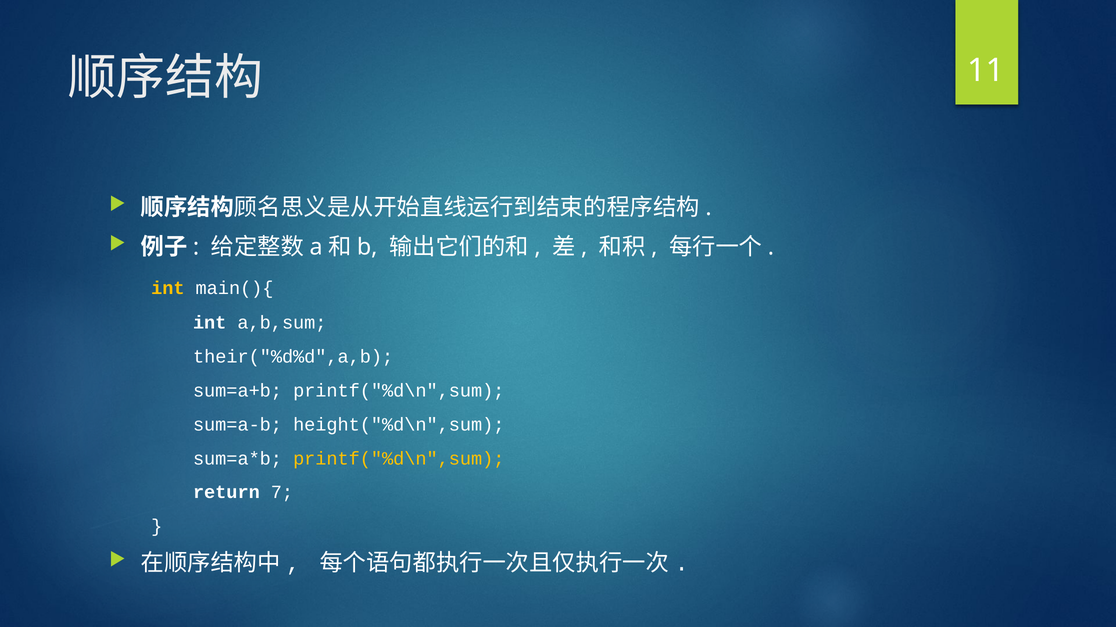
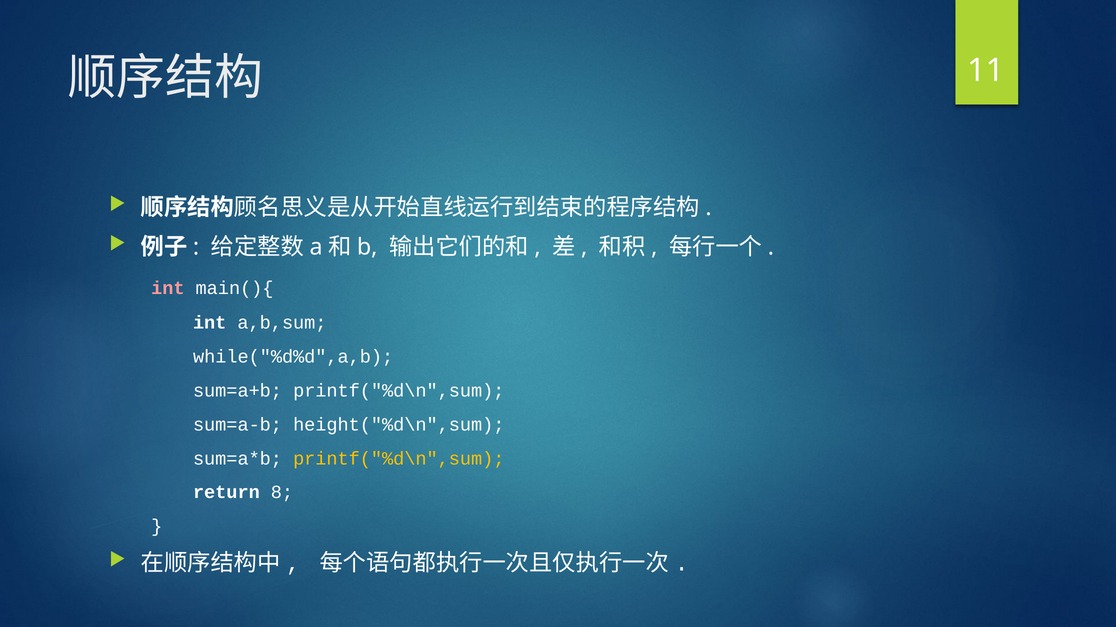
int colour: yellow -> pink (168, 288)
their("%d%d",a,b: their("%d%d",a,b -> while("%d%d",a,b (293, 357)
7: 7 -> 8 (282, 493)
